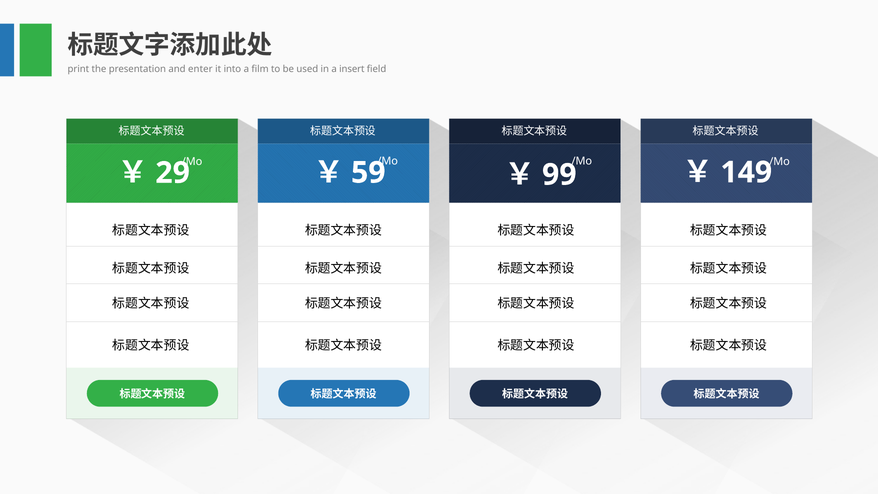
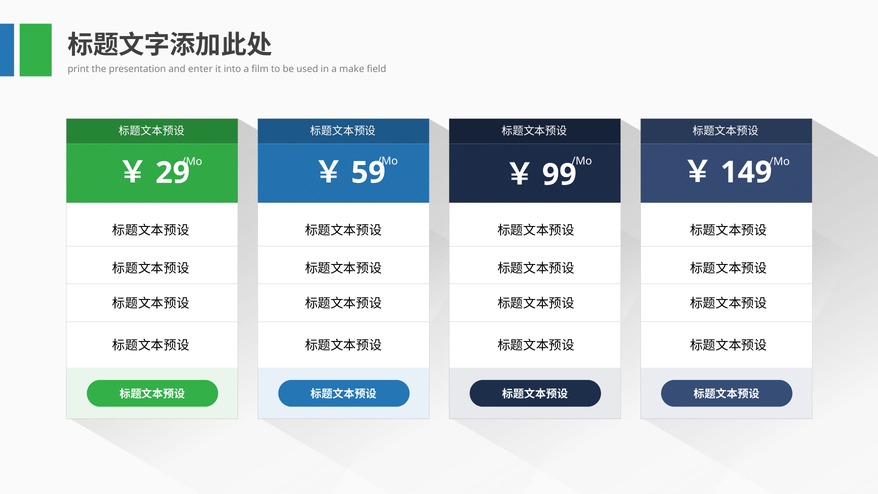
insert: insert -> make (352, 69)
